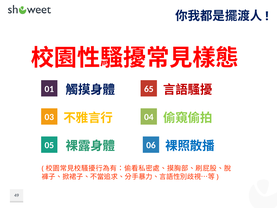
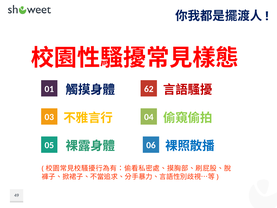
65: 65 -> 62 (149, 89)
